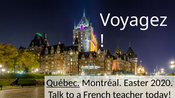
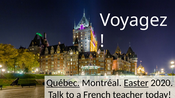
Easter underline: none -> present (136, 83)
